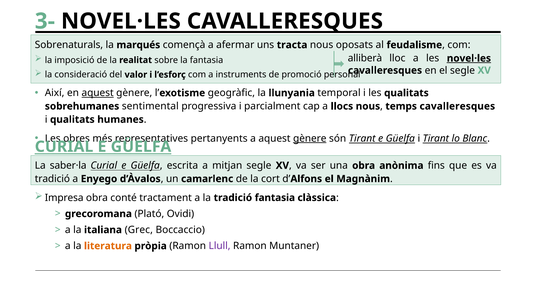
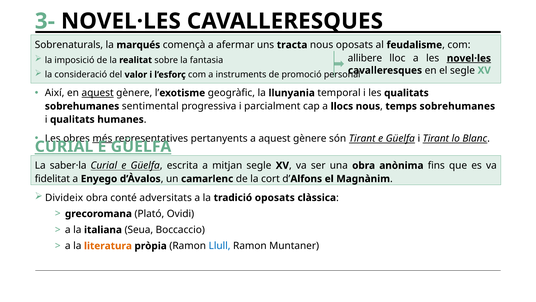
alliberà: alliberà -> allibere (365, 58)
temps cavalleresques: cavalleresques -> sobrehumanes (457, 106)
més underline: none -> present (102, 138)
gènere underline: present -> none (310, 138)
tradició: tradició -> fidelitat (52, 179)
Impresa: Impresa -> Divideix (64, 197)
tractament: tractament -> adversitats (166, 197)
tradició fantasia: fantasia -> oposats (275, 197)
Grec: Grec -> Seua (139, 229)
Llull colour: purple -> blue (220, 246)
